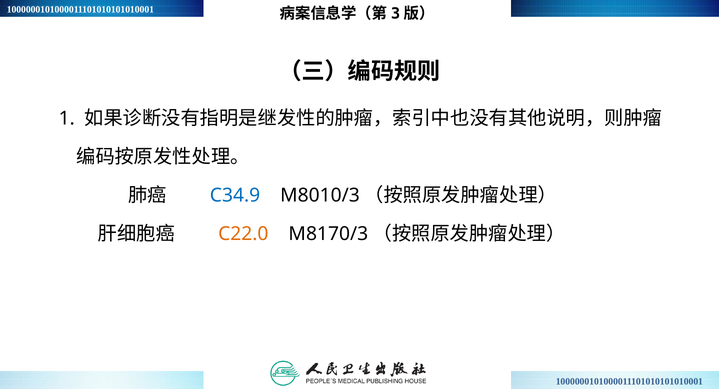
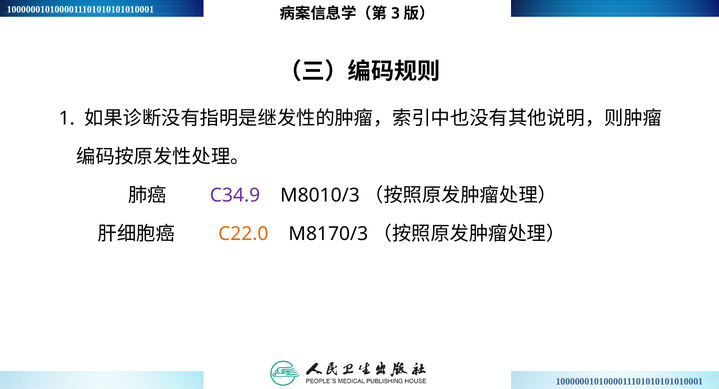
C34.9 colour: blue -> purple (235, 195)
